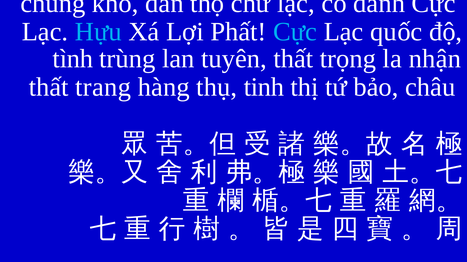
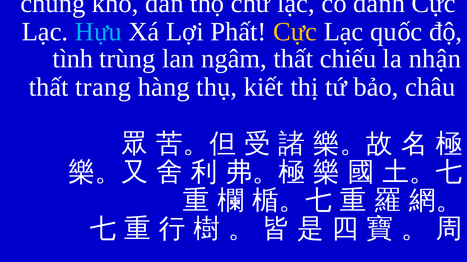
Cực colour: light blue -> yellow (295, 32)
tuyên: tuyên -> ngâm (234, 59)
trọng: trọng -> chiếu (348, 59)
tinh: tinh -> kiết (264, 87)
